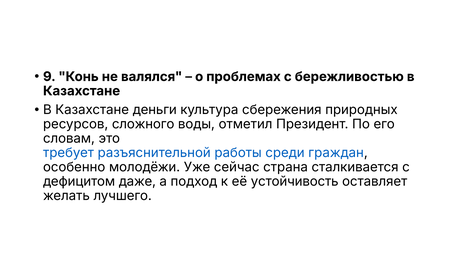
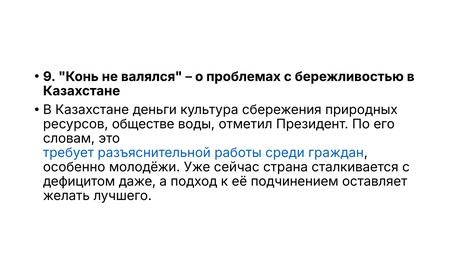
сложного: сложного -> обществе (143, 124)
устойчивость: устойчивость -> подчинением (295, 181)
